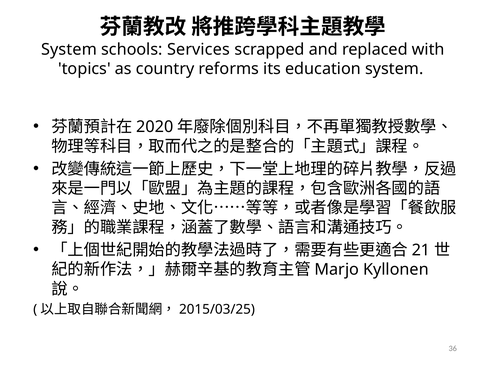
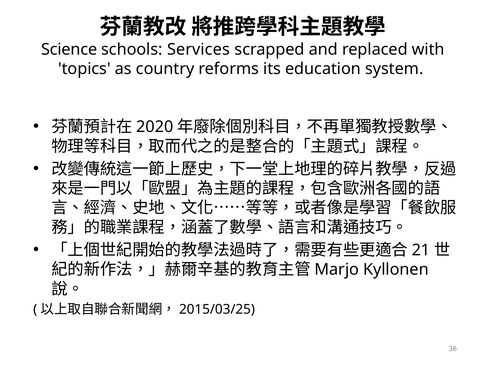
System: System -> Science (69, 49)
